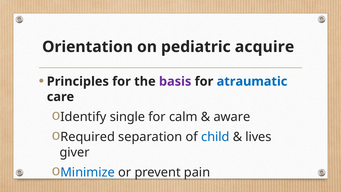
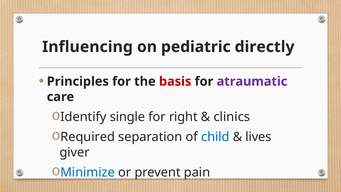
Orientation: Orientation -> Influencing (87, 47)
acquire: acquire -> directly (265, 47)
basis colour: purple -> red (175, 81)
atraumatic colour: blue -> purple (252, 81)
calm: calm -> right (183, 117)
aware: aware -> clinics (232, 117)
